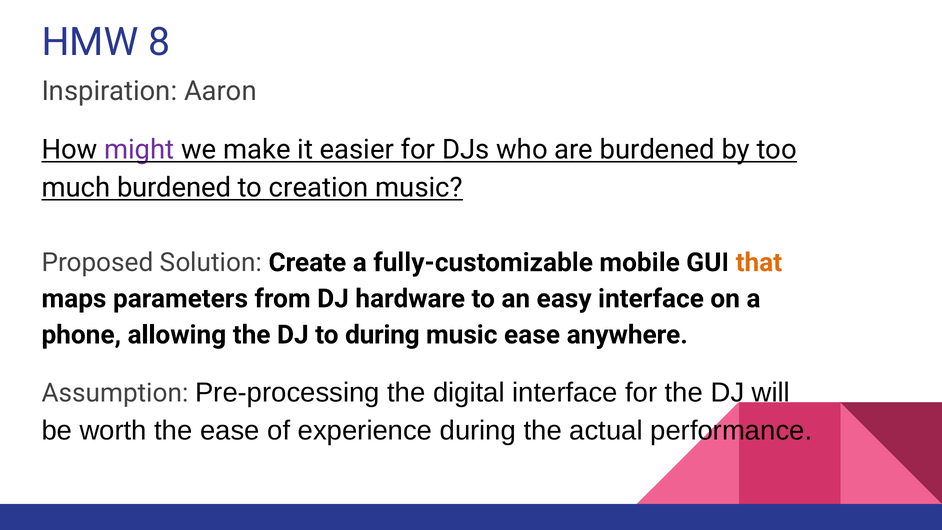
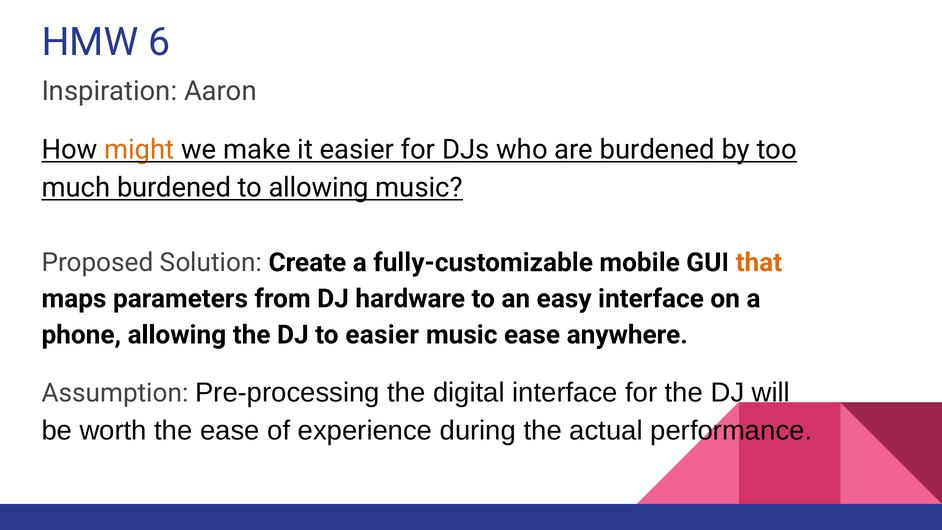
8: 8 -> 6 (159, 43)
might colour: purple -> orange (139, 150)
to creation: creation -> allowing (319, 188)
to during: during -> easier (382, 335)
